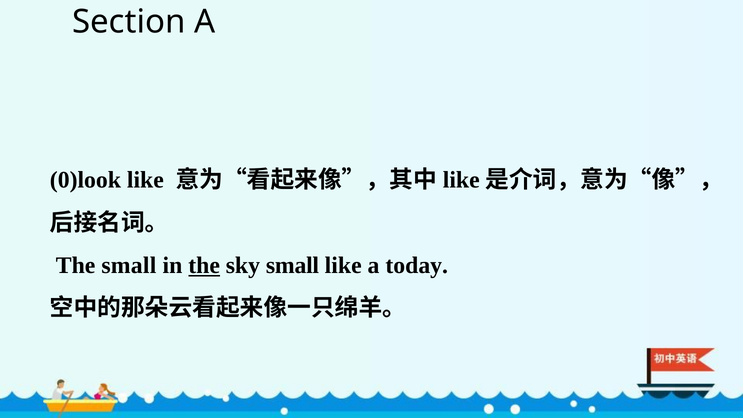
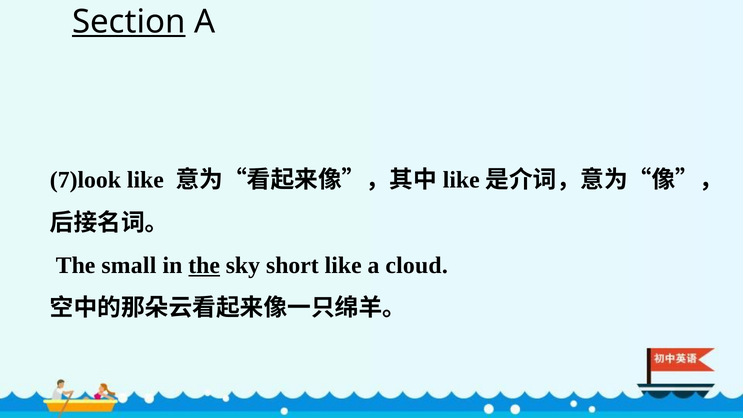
Section underline: none -> present (129, 22)
0)look: 0)look -> 7)look (85, 180)
sky small: small -> short (292, 265)
today: today -> cloud (417, 265)
